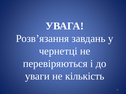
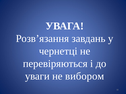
кількість: кількість -> вибором (85, 77)
